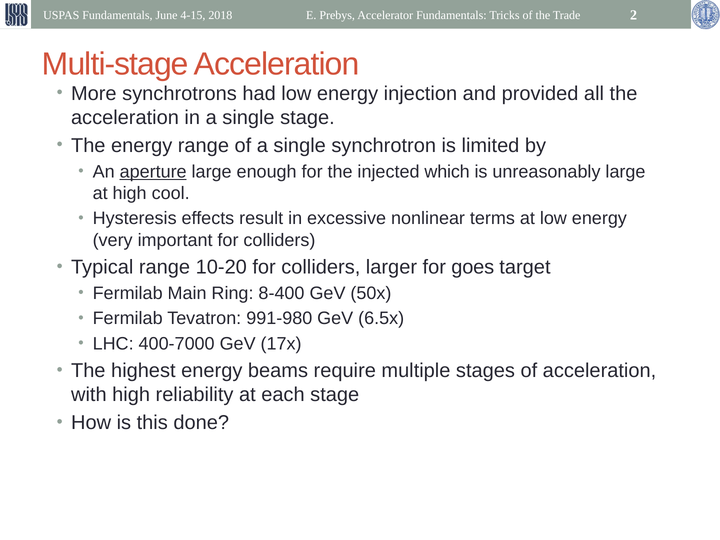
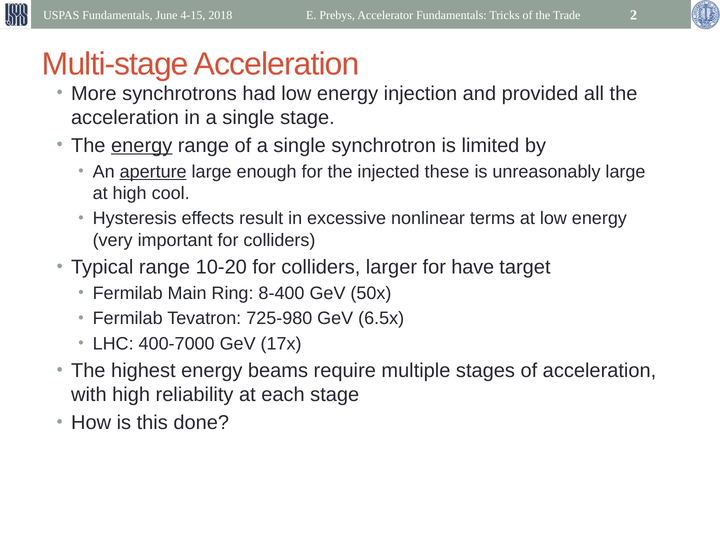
energy underline: none -> present (142, 145)
which: which -> these (447, 172)
goes: goes -> have (473, 267)
991-980: 991-980 -> 725-980 (279, 319)
